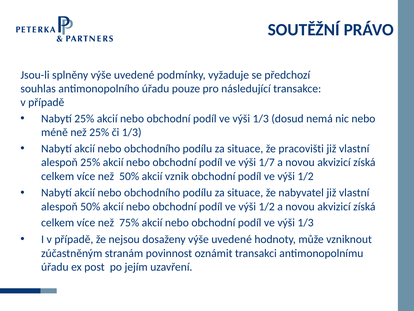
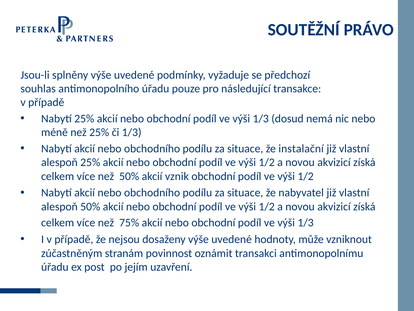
pracovišti: pracovišti -> instalační (301, 148)
1/7: 1/7 -> 1/2 (267, 162)
